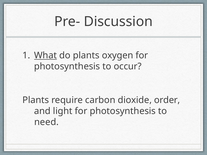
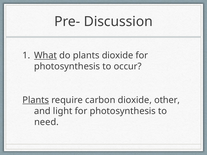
plants oxygen: oxygen -> dioxide (118, 56)
Plants underline: none -> present (36, 100)
order: order -> other (167, 100)
